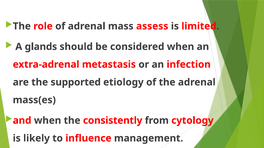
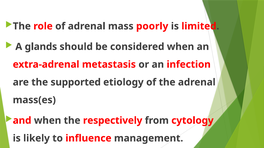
assess: assess -> poorly (152, 26)
consistently: consistently -> respectively (113, 121)
